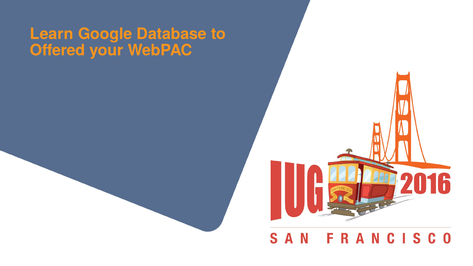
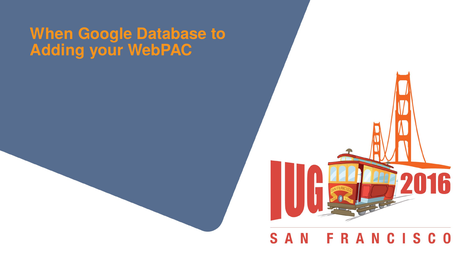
Learn: Learn -> When (52, 34)
Offered: Offered -> Adding (57, 50)
